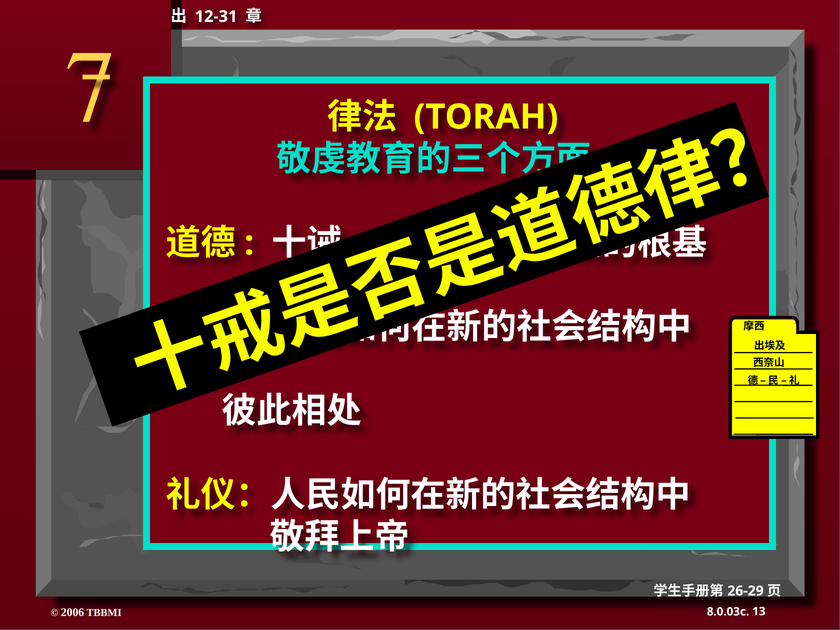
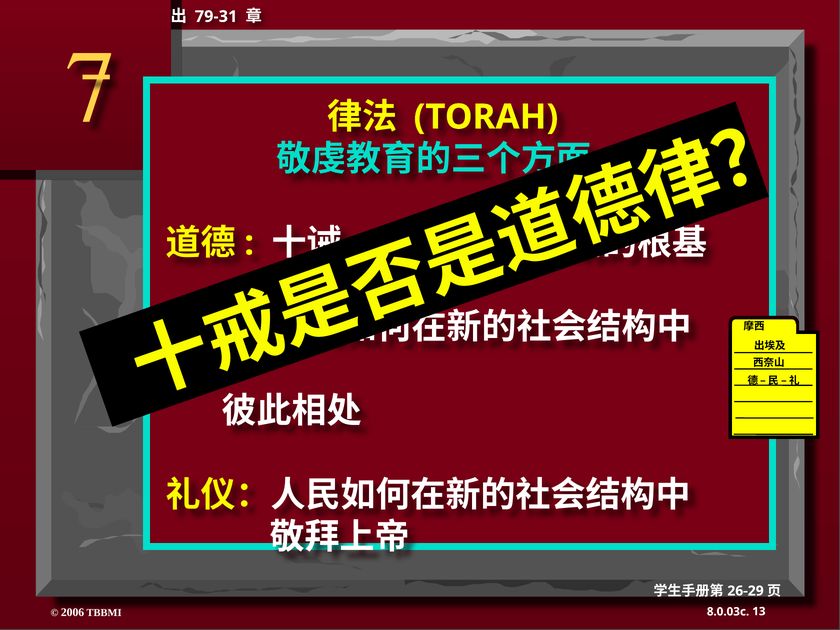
12-31: 12-31 -> 79-31 (216, 17)
